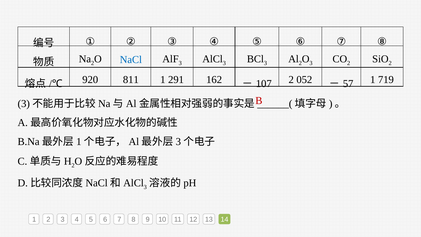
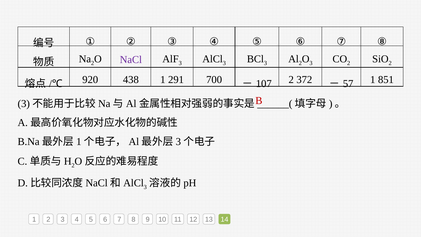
NaCl colour: blue -> purple (131, 59)
811: 811 -> 438 (131, 80)
162: 162 -> 700 (214, 80)
052: 052 -> 372 (304, 80)
719: 719 -> 851 (386, 80)
